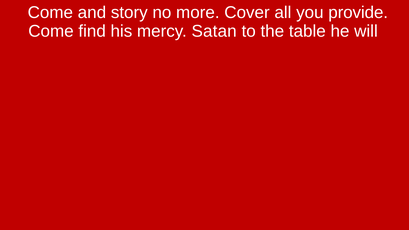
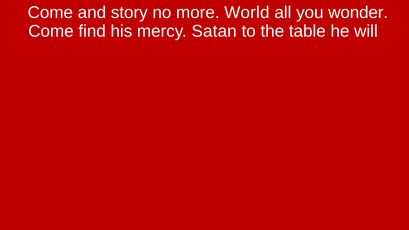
Cover: Cover -> World (247, 13)
provide: provide -> wonder (358, 13)
